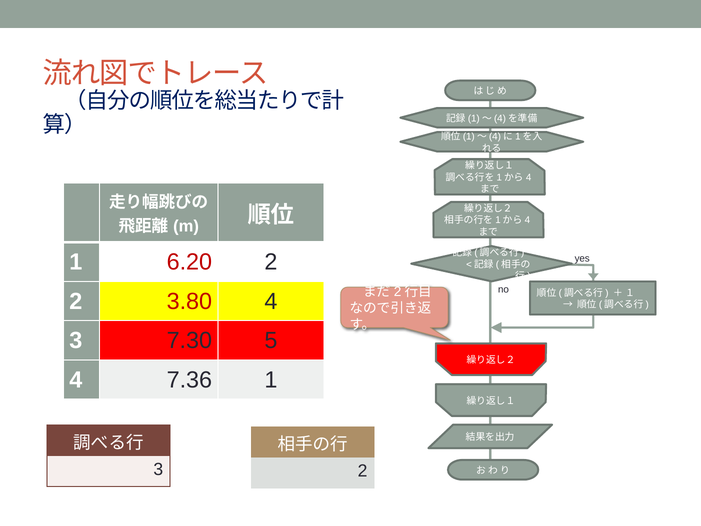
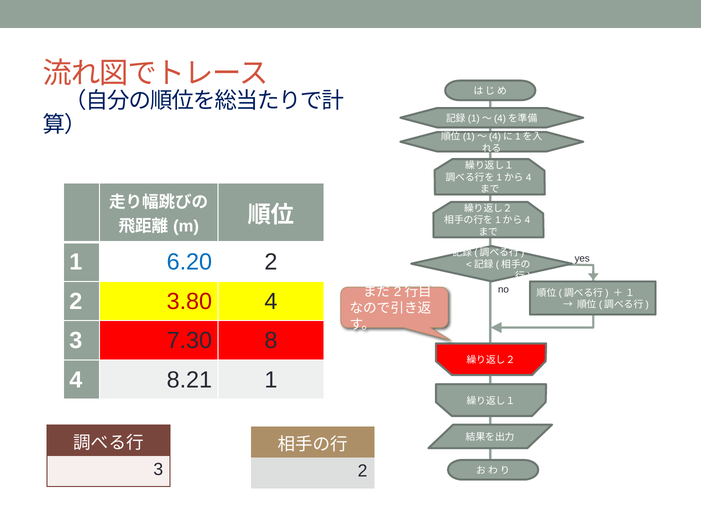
6.20 colour: red -> blue (189, 262)
5: 5 -> 8 (271, 340)
7.36: 7.36 -> 8.21 (189, 380)
